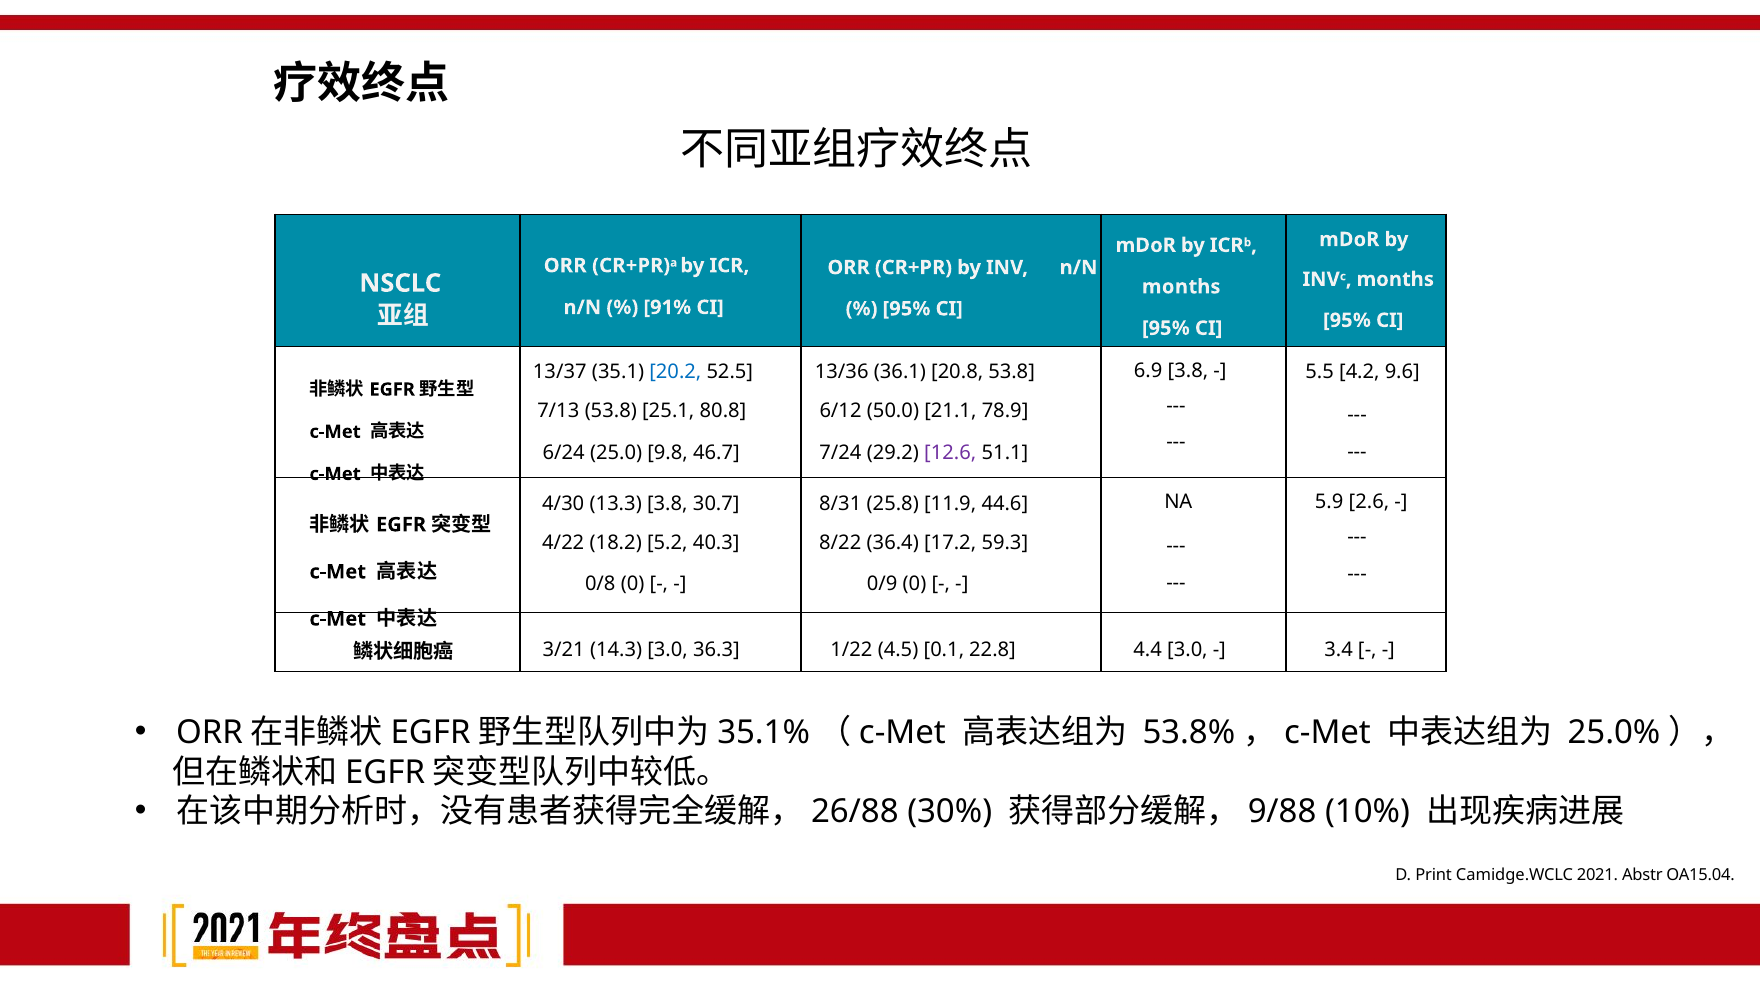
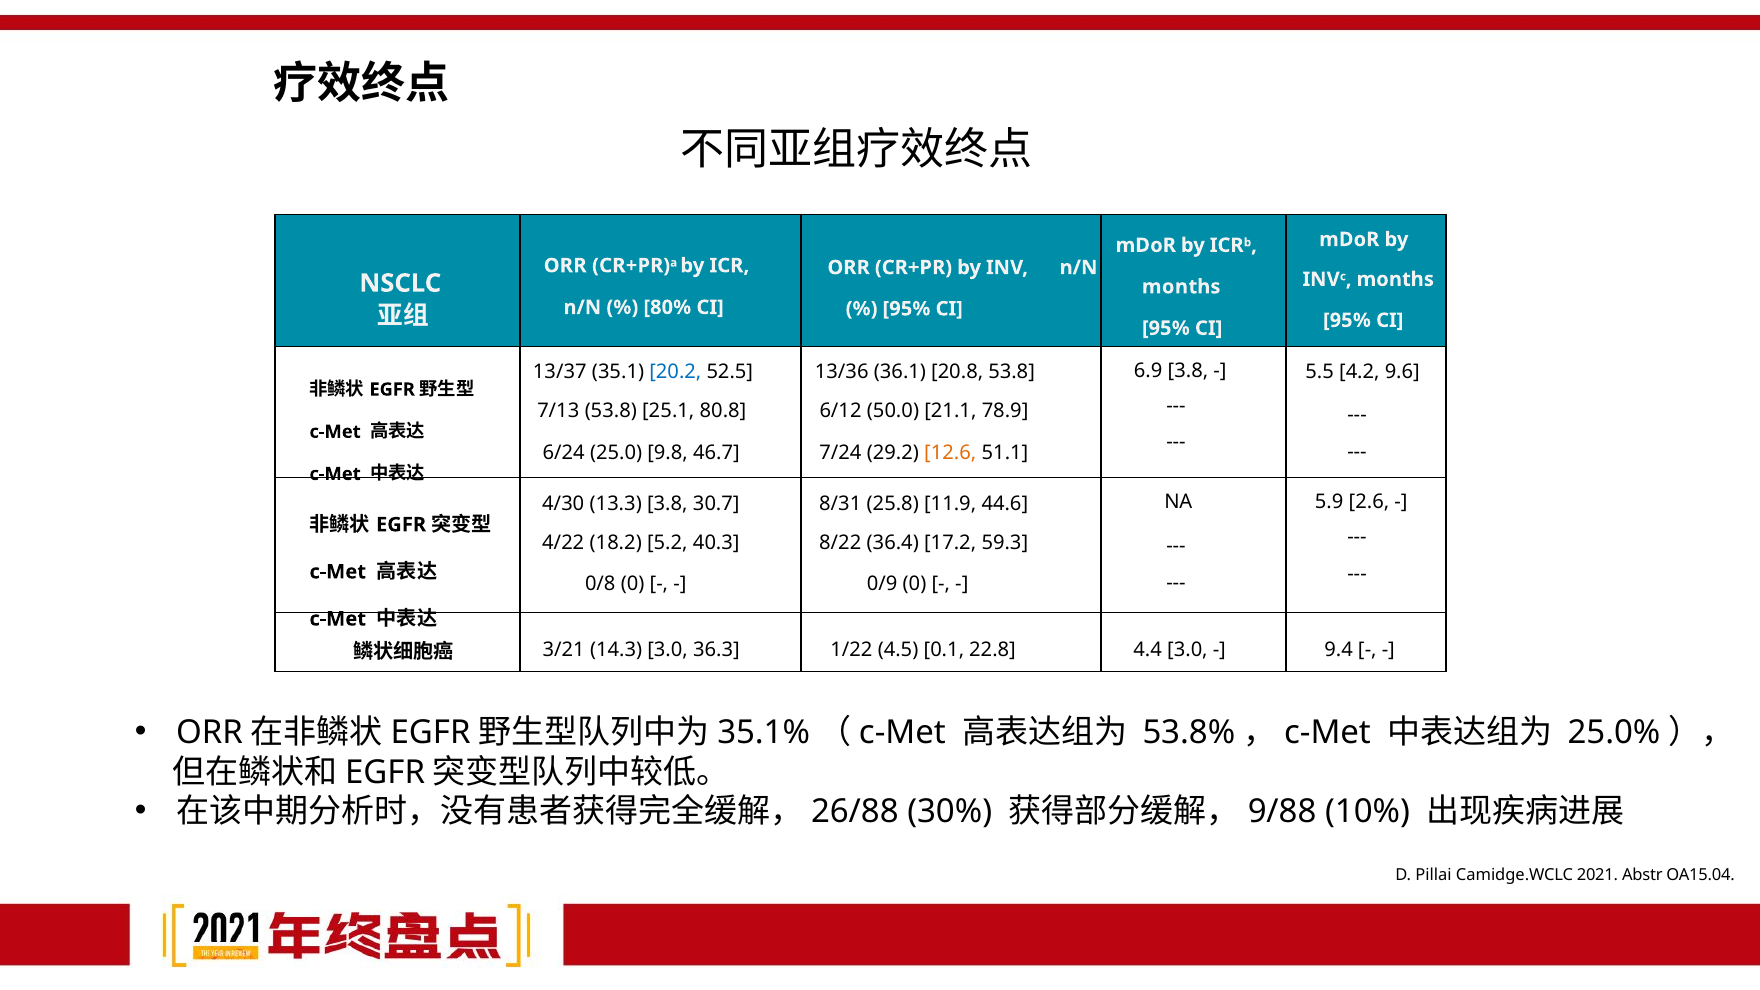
91%: 91% -> 80% (667, 307)
12.6 colour: purple -> orange (950, 452)
3.4: 3.4 -> 9.4 (1339, 650)
Print: Print -> Pillai (1434, 875)
